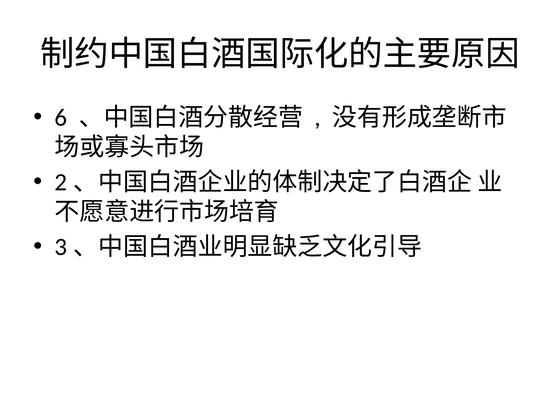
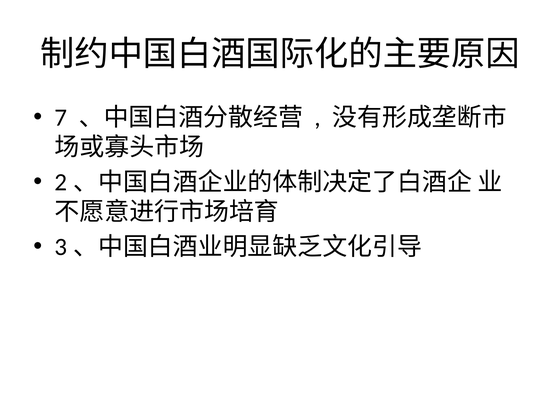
6: 6 -> 7 (61, 117)
